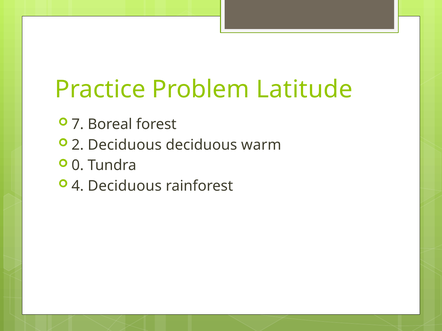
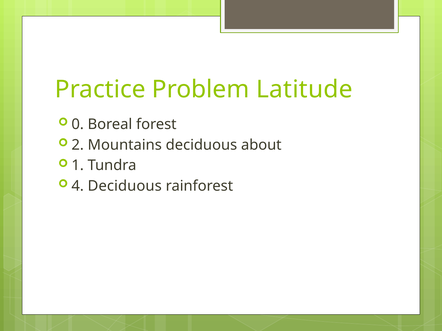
7: 7 -> 0 (78, 124)
2 Deciduous: Deciduous -> Mountains (125, 145)
warm: warm -> about (261, 145)
0: 0 -> 1 (78, 166)
